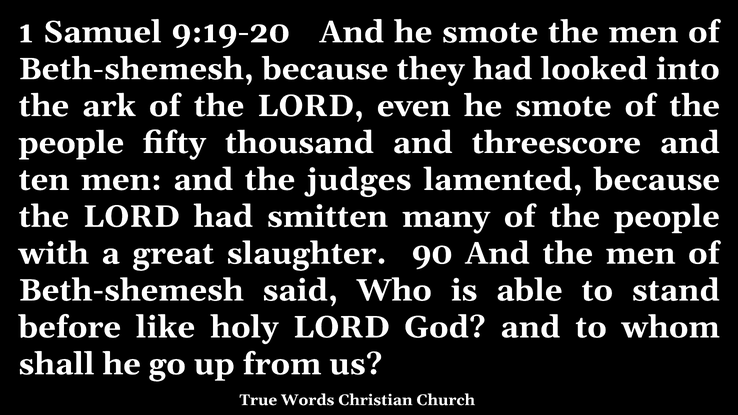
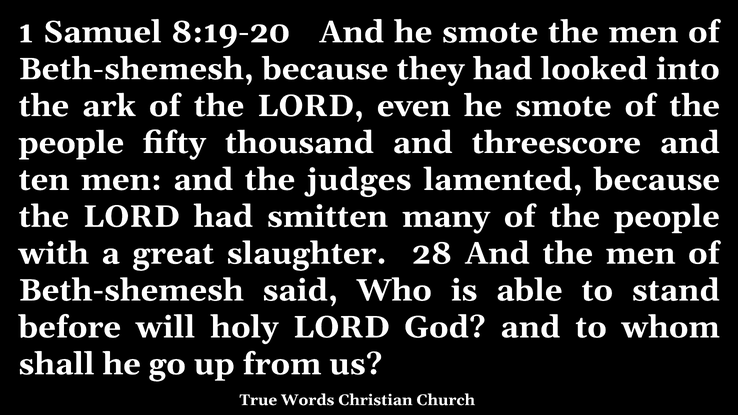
9:19-20: 9:19-20 -> 8:19-20 (231, 32)
90: 90 -> 28 (432, 254)
like: like -> will (165, 327)
